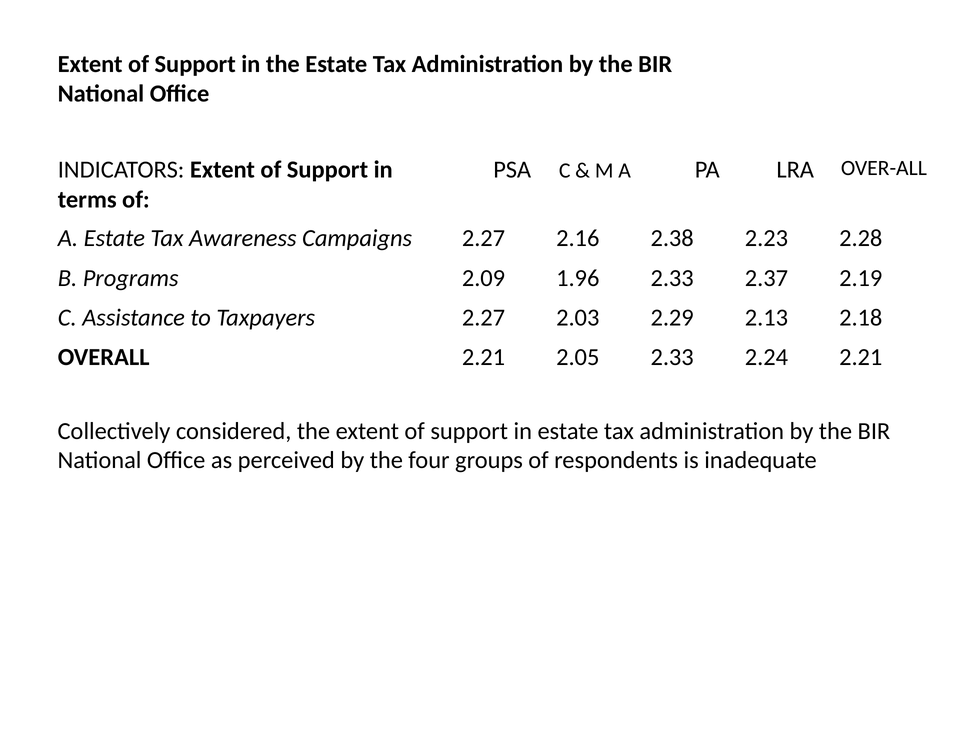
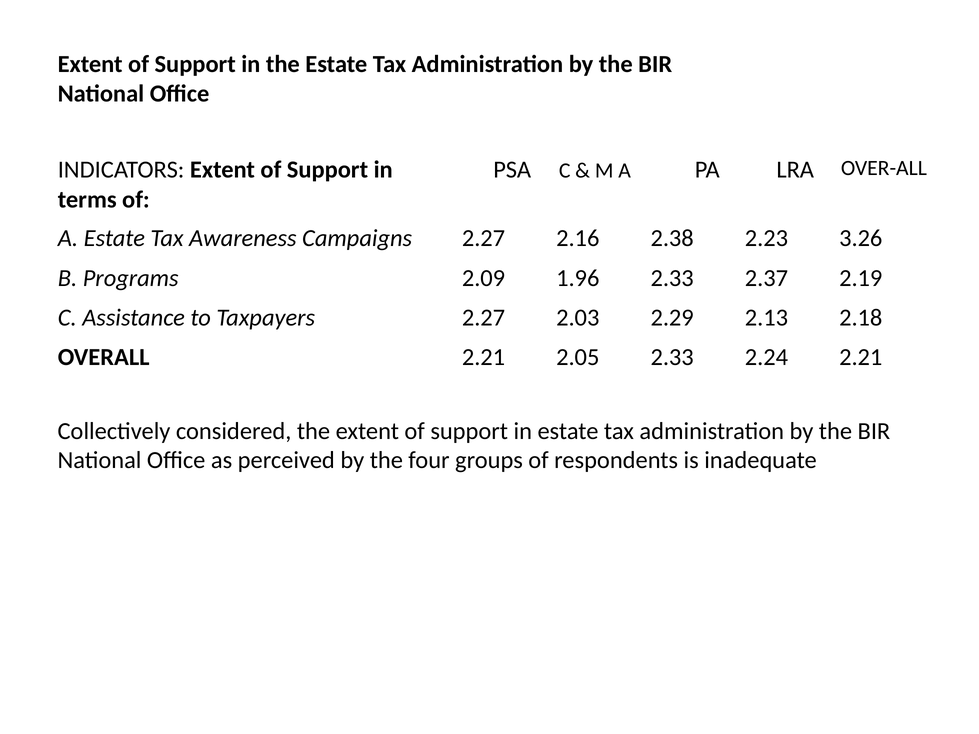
2.28: 2.28 -> 3.26 (861, 238)
